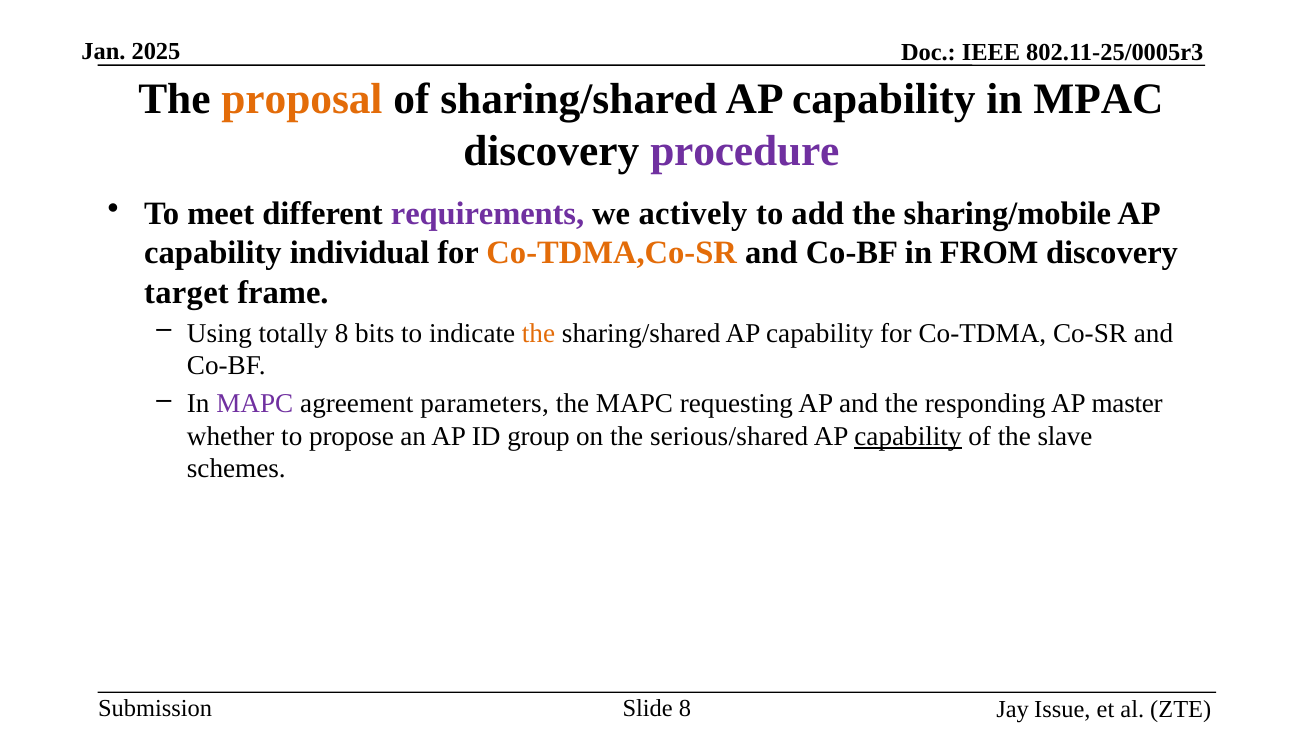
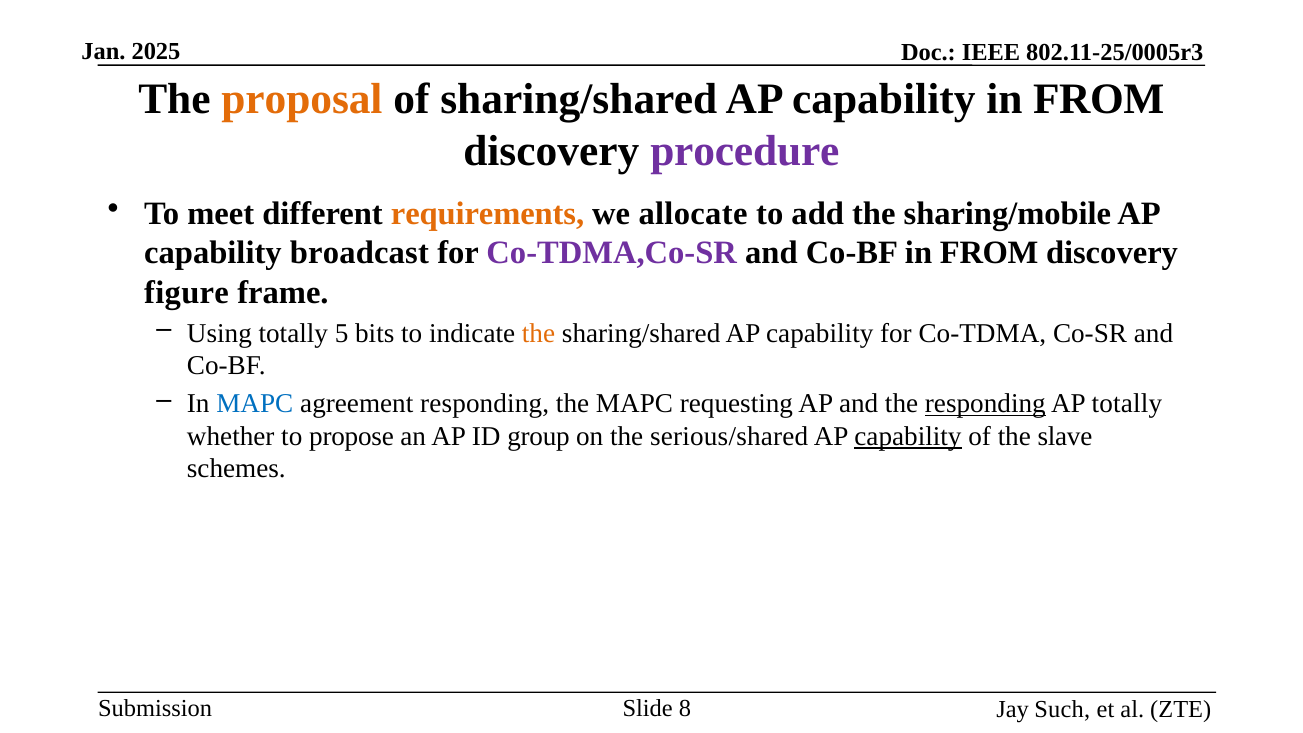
capability in MPAC: MPAC -> FROM (1099, 99)
requirements colour: purple -> orange (488, 214)
actively: actively -> allocate (693, 214)
individual: individual -> broadcast (359, 253)
Co-TDMA,Co-SR colour: orange -> purple (612, 253)
target: target -> figure (187, 292)
totally 8: 8 -> 5 (342, 333)
MAPC colour: purple -> blue (255, 404)
agreement parameters: parameters -> responding (485, 404)
responding underline: none -> present (985, 404)
AP master: master -> totally (1127, 404)
Issue: Issue -> Such (1062, 709)
